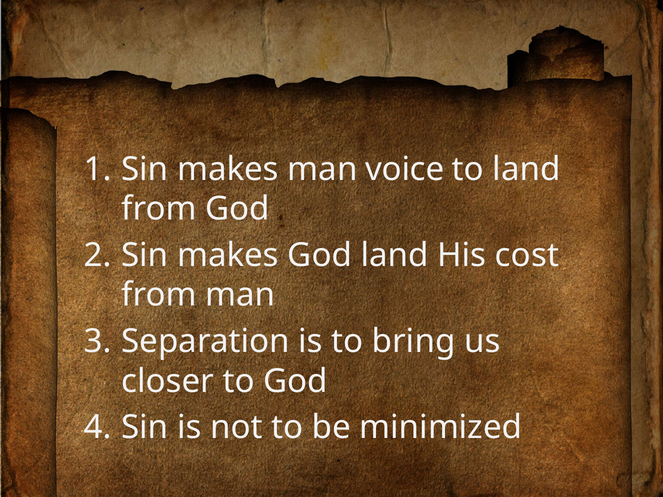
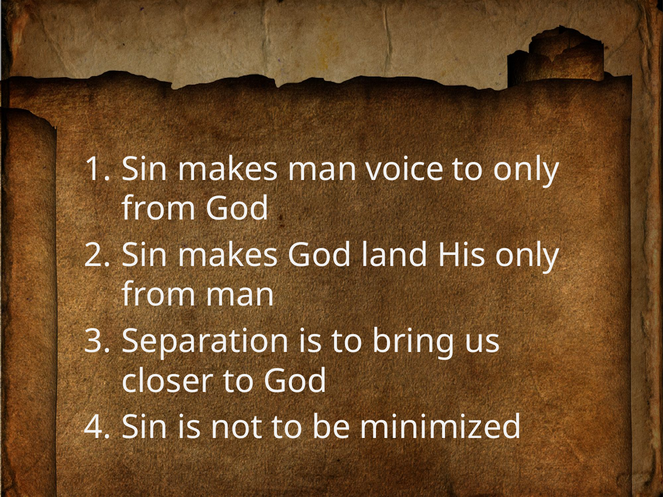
to land: land -> only (526, 169)
His cost: cost -> only (527, 255)
